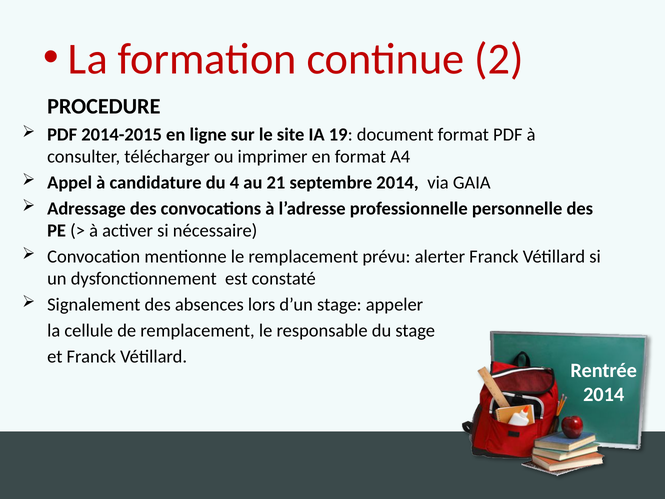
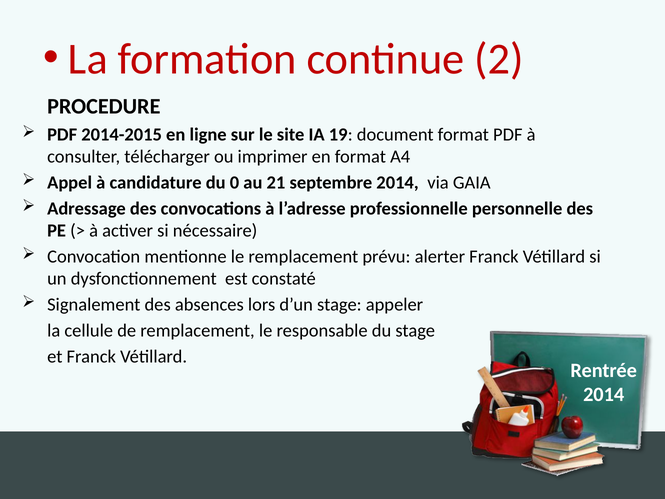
4: 4 -> 0 (234, 182)
